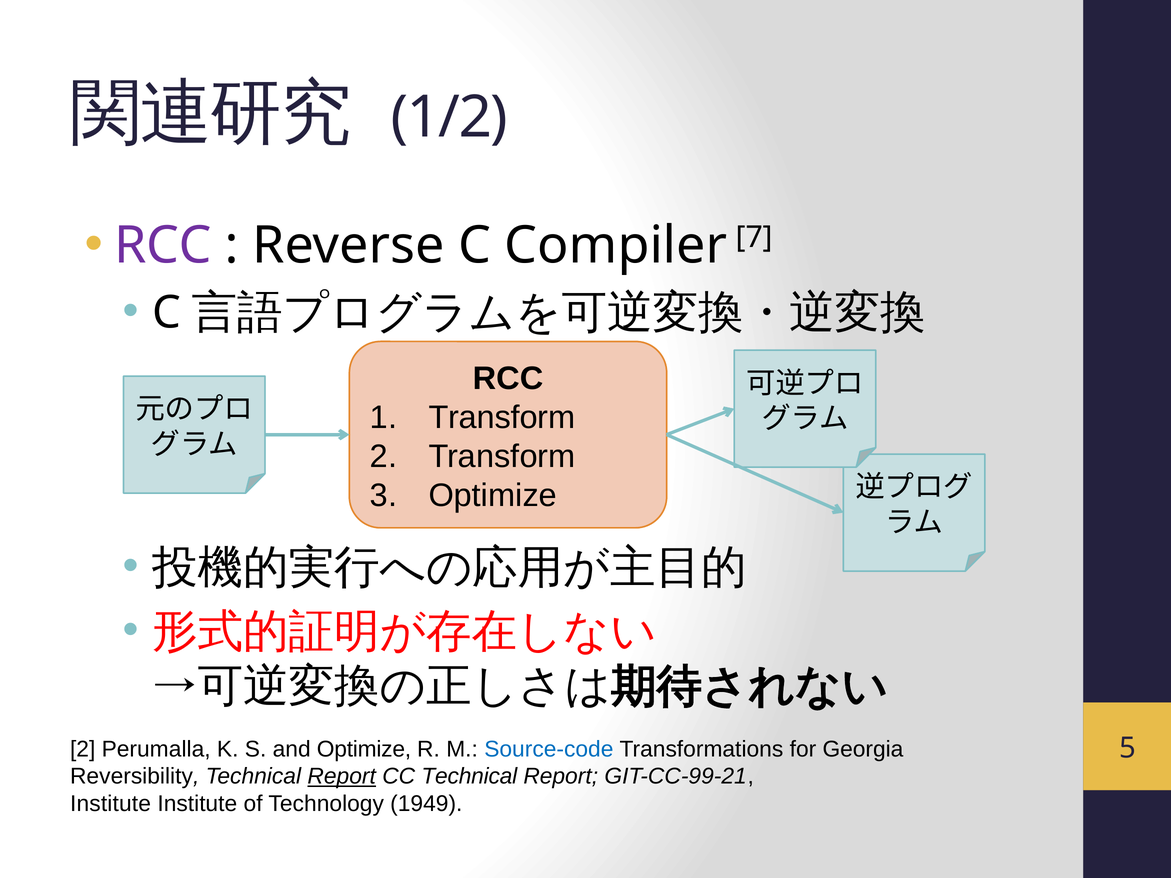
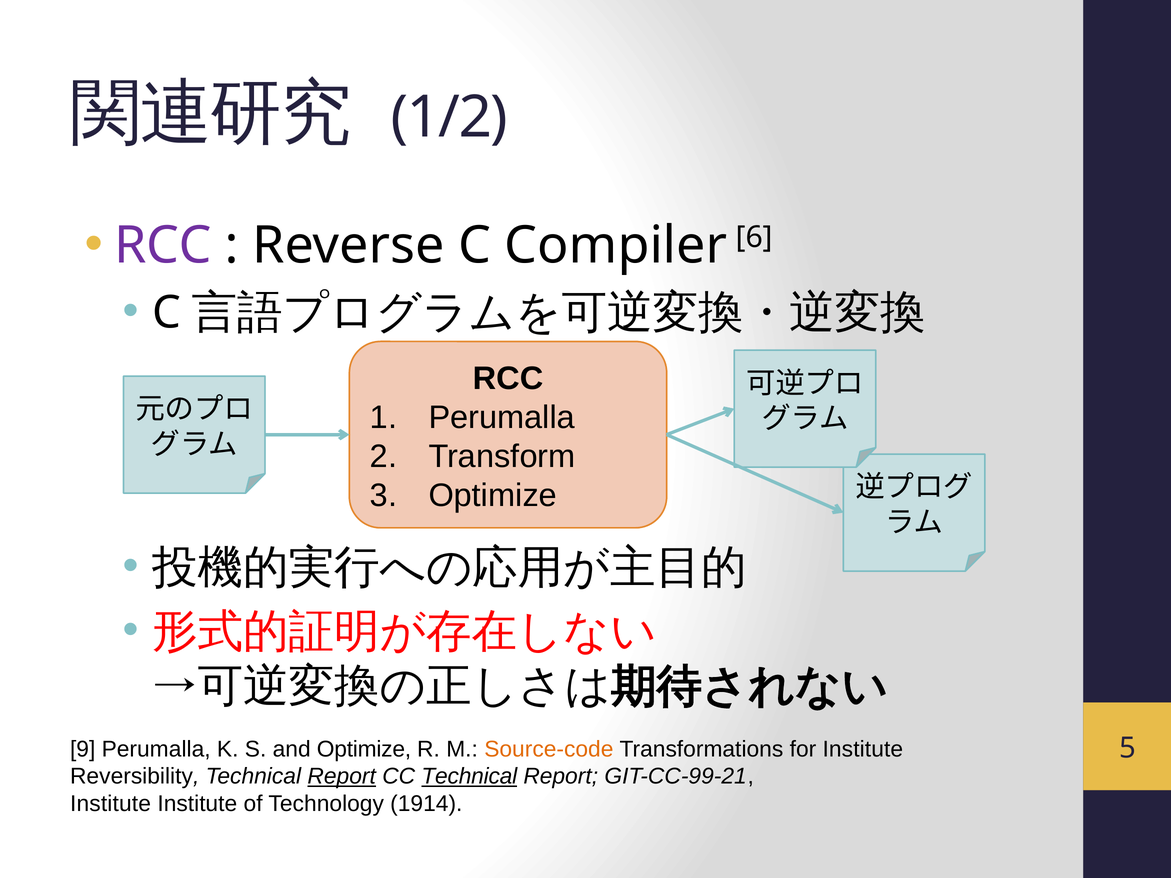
7: 7 -> 6 (754, 237)
1 Transform: Transform -> Perumalla (502, 418)
2: 2 -> 9 (83, 749)
Source-code colour: blue -> orange (549, 749)
for Georgia: Georgia -> Institute (863, 749)
Technical underline: none -> present (469, 777)
1949: 1949 -> 1914 (426, 804)
